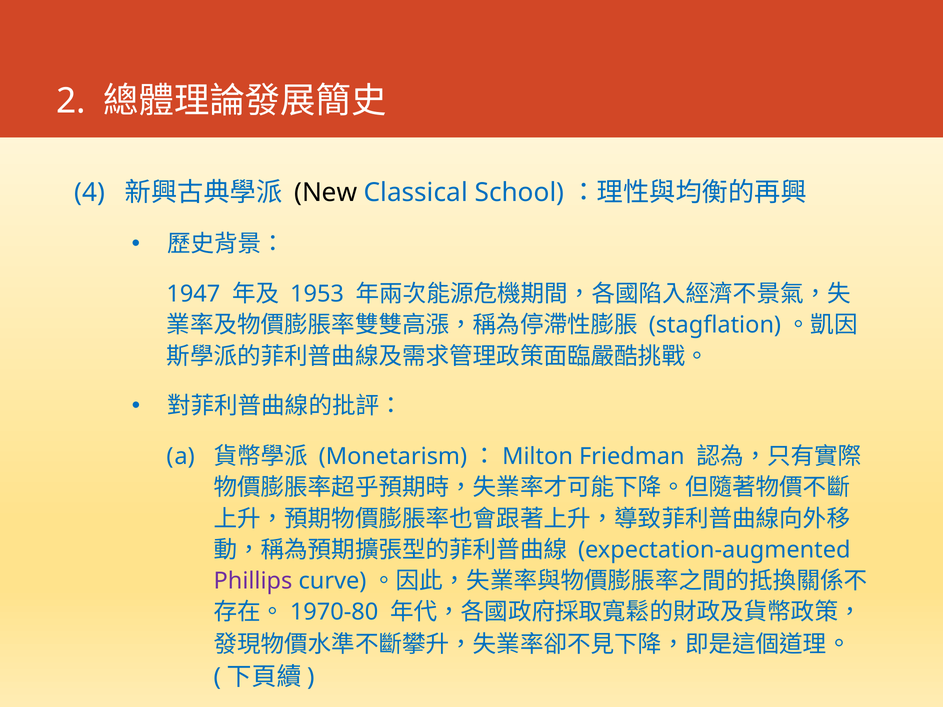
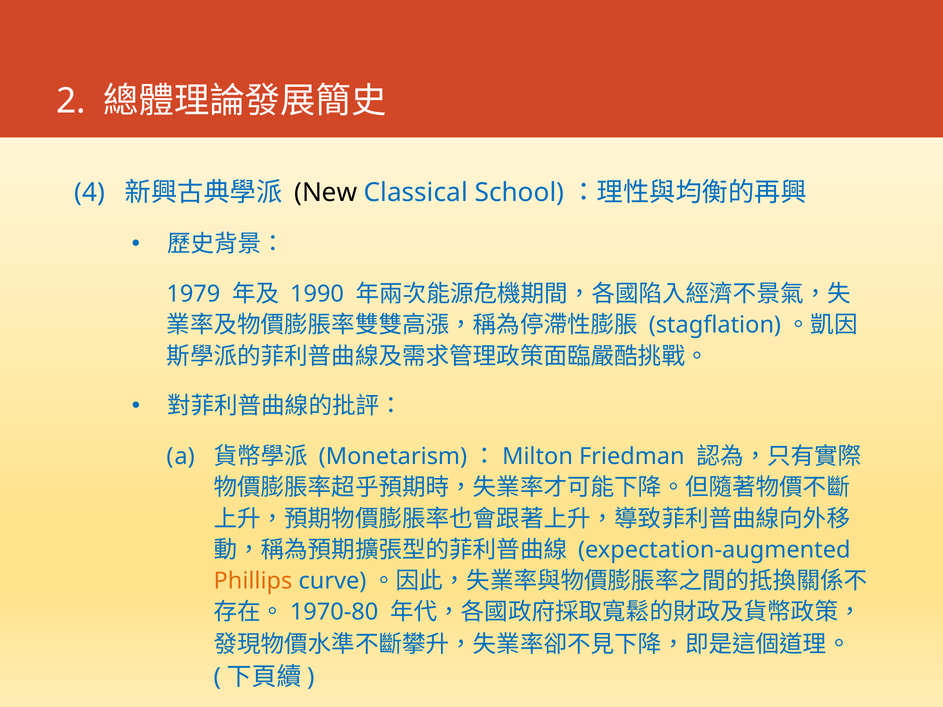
1947: 1947 -> 1979 (193, 294)
1953: 1953 -> 1990 (317, 294)
Phillips colour: purple -> orange (253, 581)
